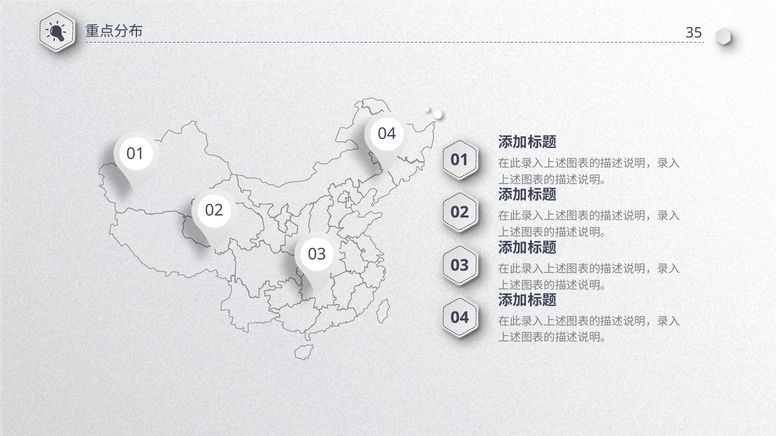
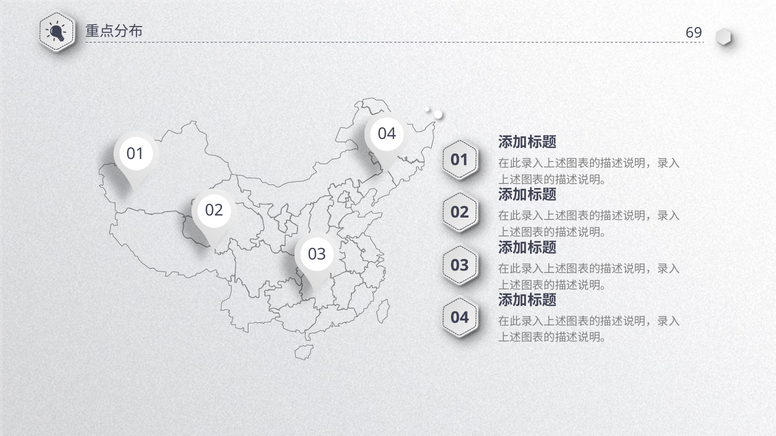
35: 35 -> 69 (694, 33)
